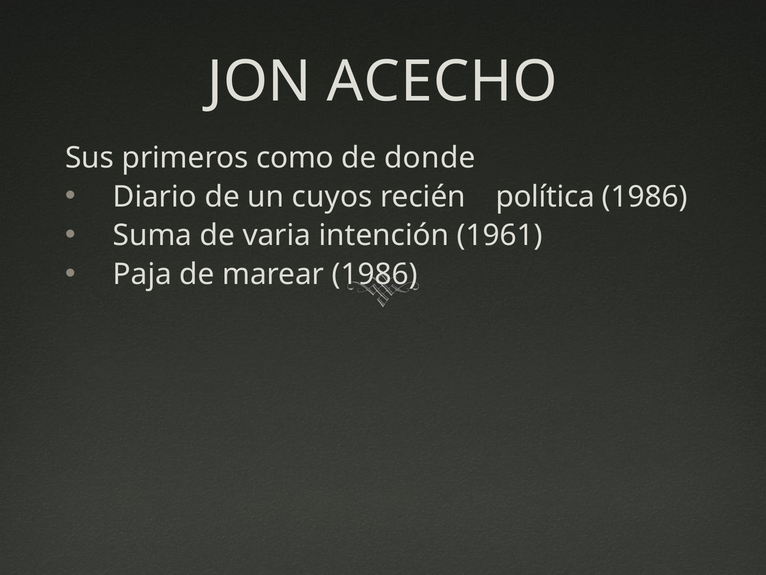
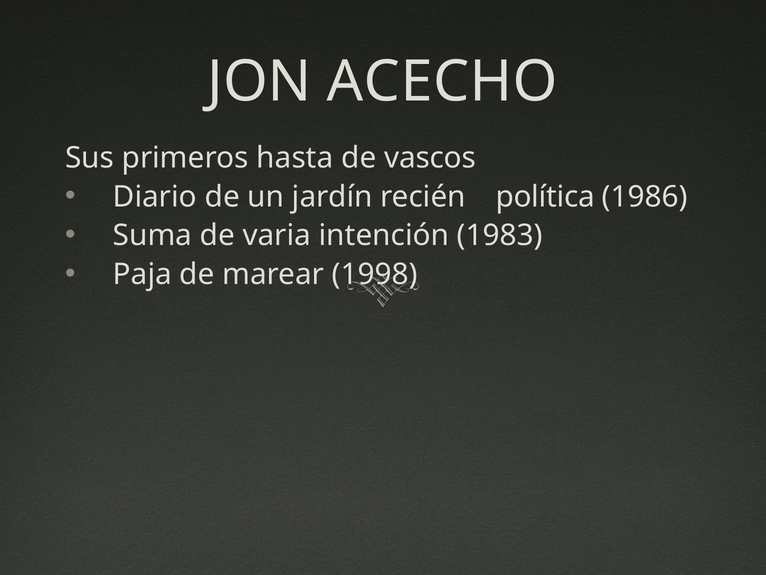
como: como -> hasta (295, 158)
donde: donde -> vascos (430, 158)
cuyos: cuyos -> jardín (332, 197)
1961: 1961 -> 1983 (500, 235)
marear 1986: 1986 -> 1998 (375, 274)
